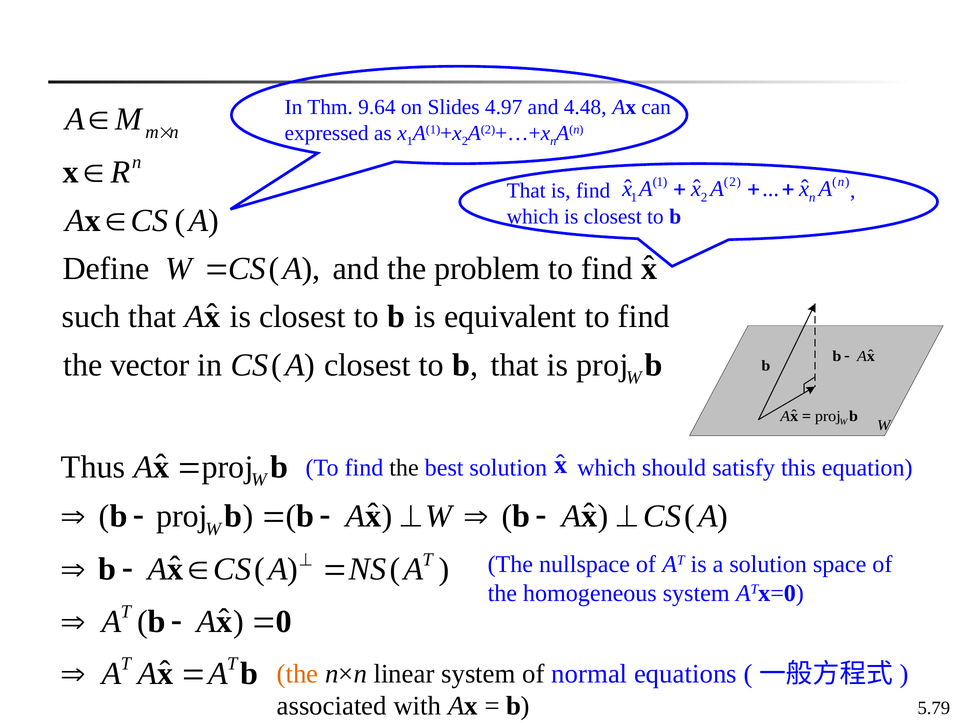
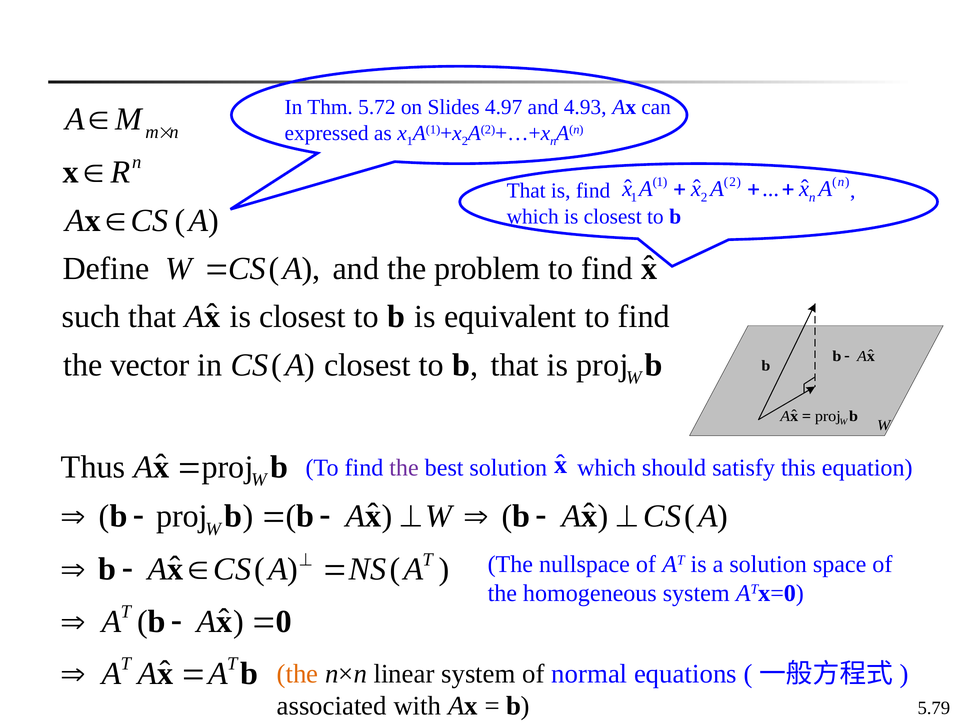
9.64: 9.64 -> 5.72 (377, 107)
4.48: 4.48 -> 4.93 (585, 107)
the colour: black -> purple (404, 468)
